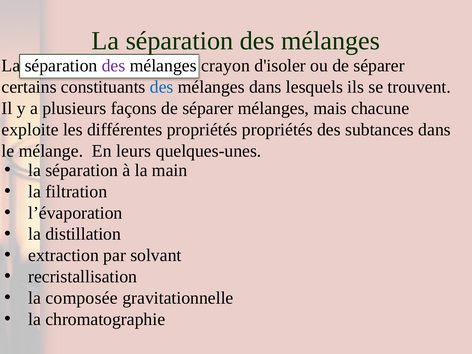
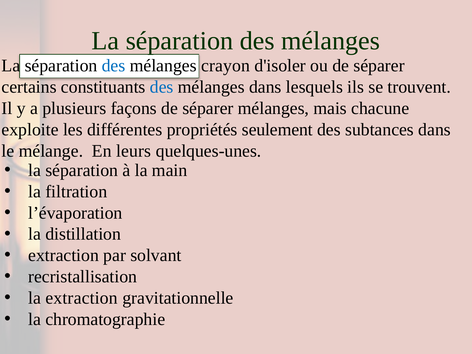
des colour: purple -> blue (114, 66)
propriétés propriétés: propriétés -> seulement (277, 130)
la composée: composée -> extraction (82, 298)
